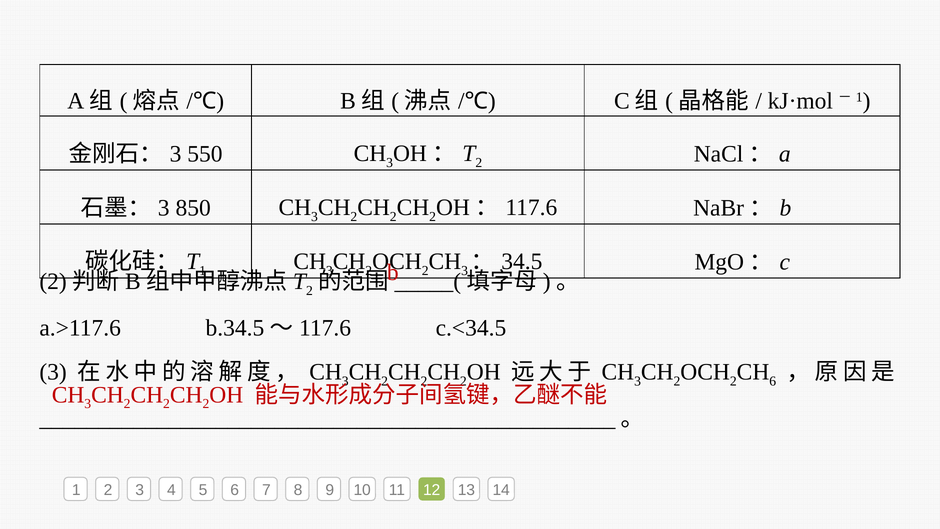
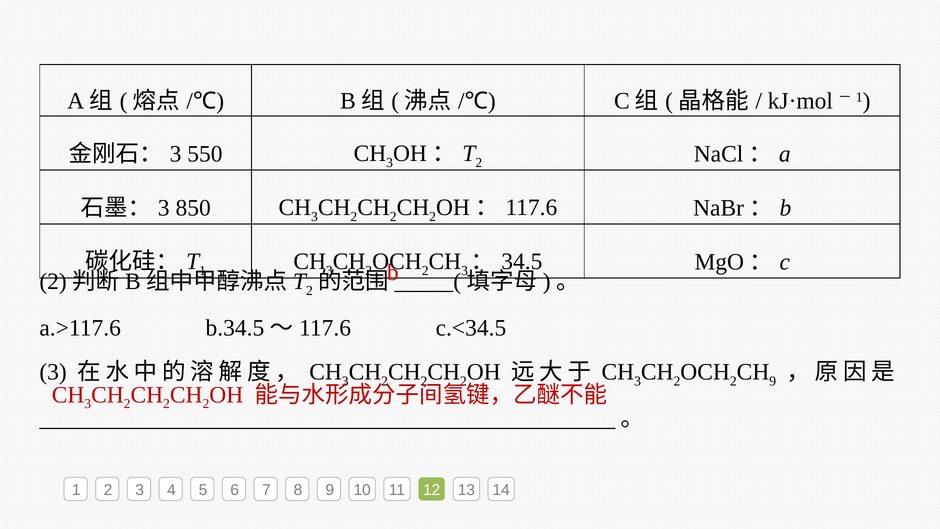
6: 6 -> 9 (773, 381)
